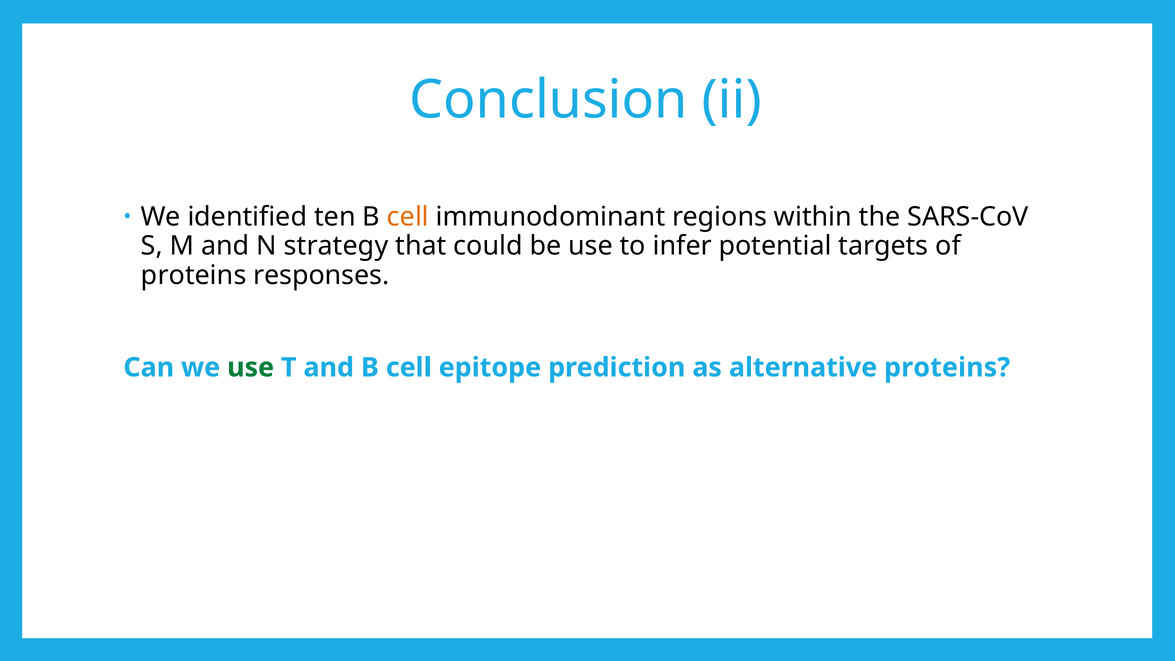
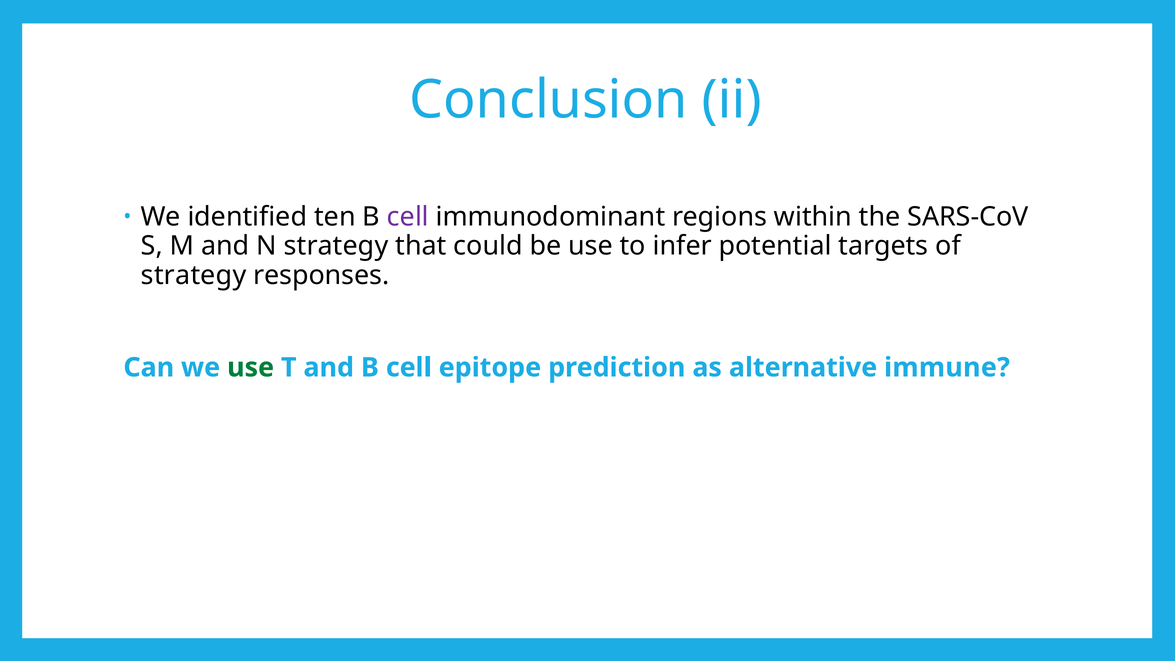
cell colour: orange -> purple (408, 217)
proteins: proteins -> strategy (194, 275)
alternative proteins: proteins -> immune (947, 367)
